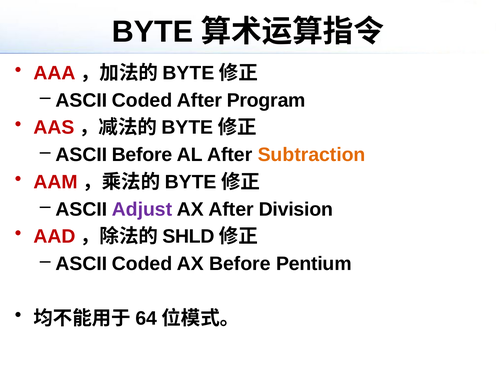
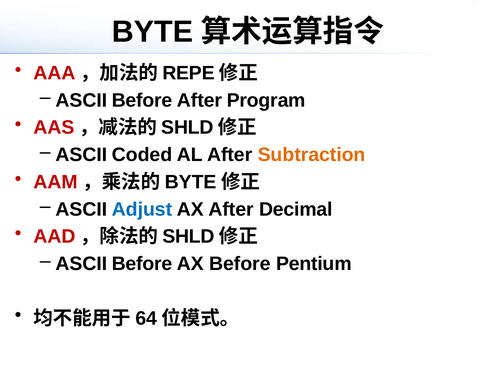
BYTE: BYTE -> REPE (189, 73)
Coded: Coded -> Before (142, 100)
BYTE: BYTE -> SHLD (187, 128)
ASCII Before: Before -> Coded (142, 155)
Adjust colour: purple -> blue (142, 209)
Division: Division -> Decimal (296, 209)
Coded: Coded -> Before (142, 264)
